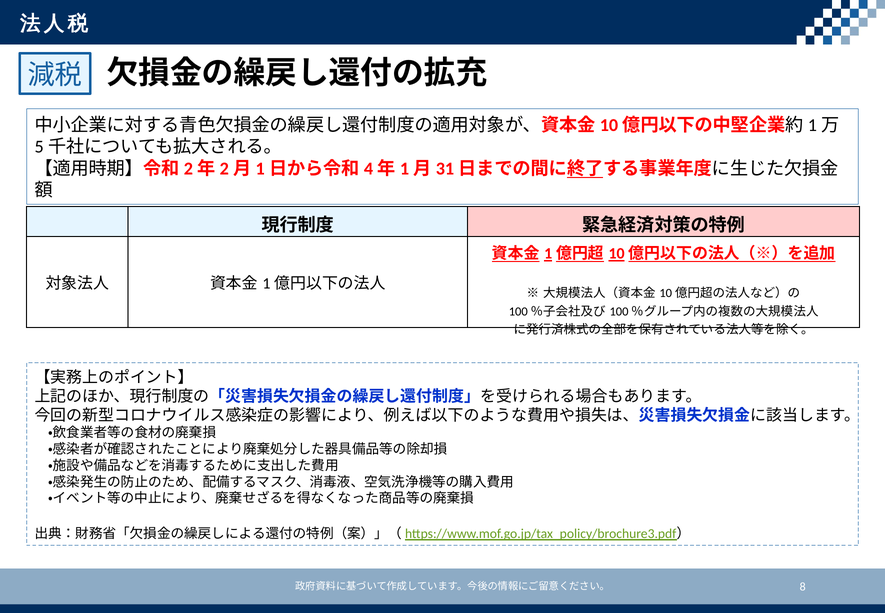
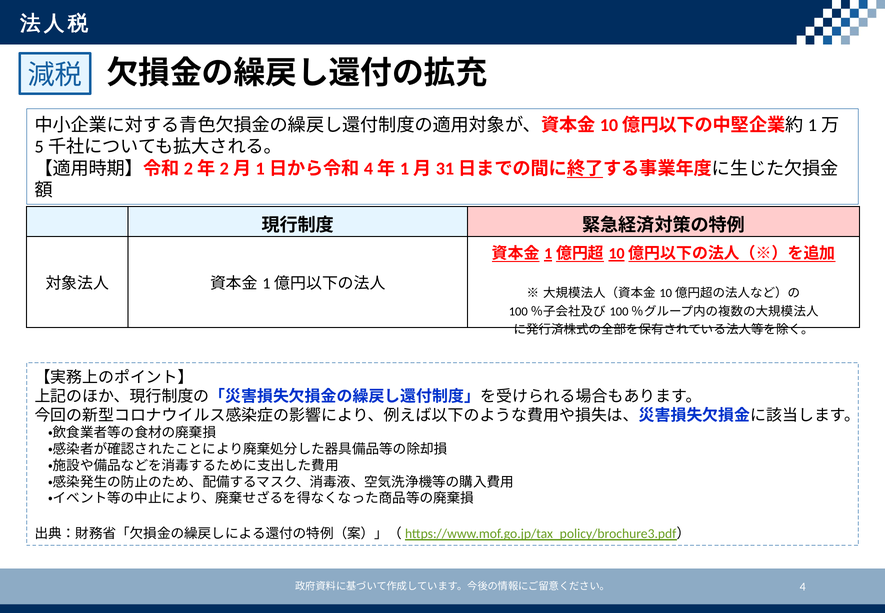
8: 8 -> 4 (803, 586)
